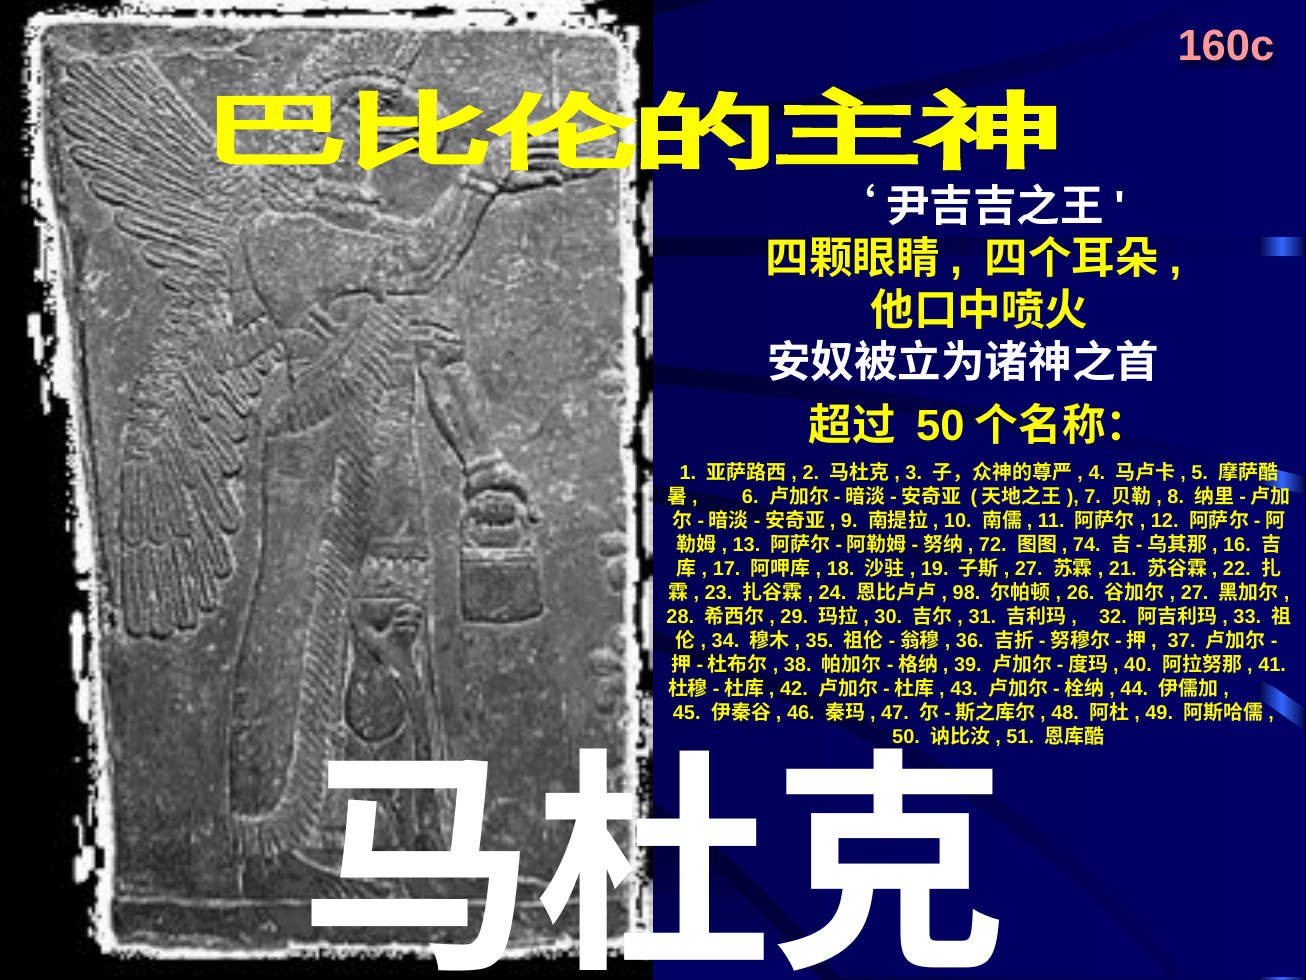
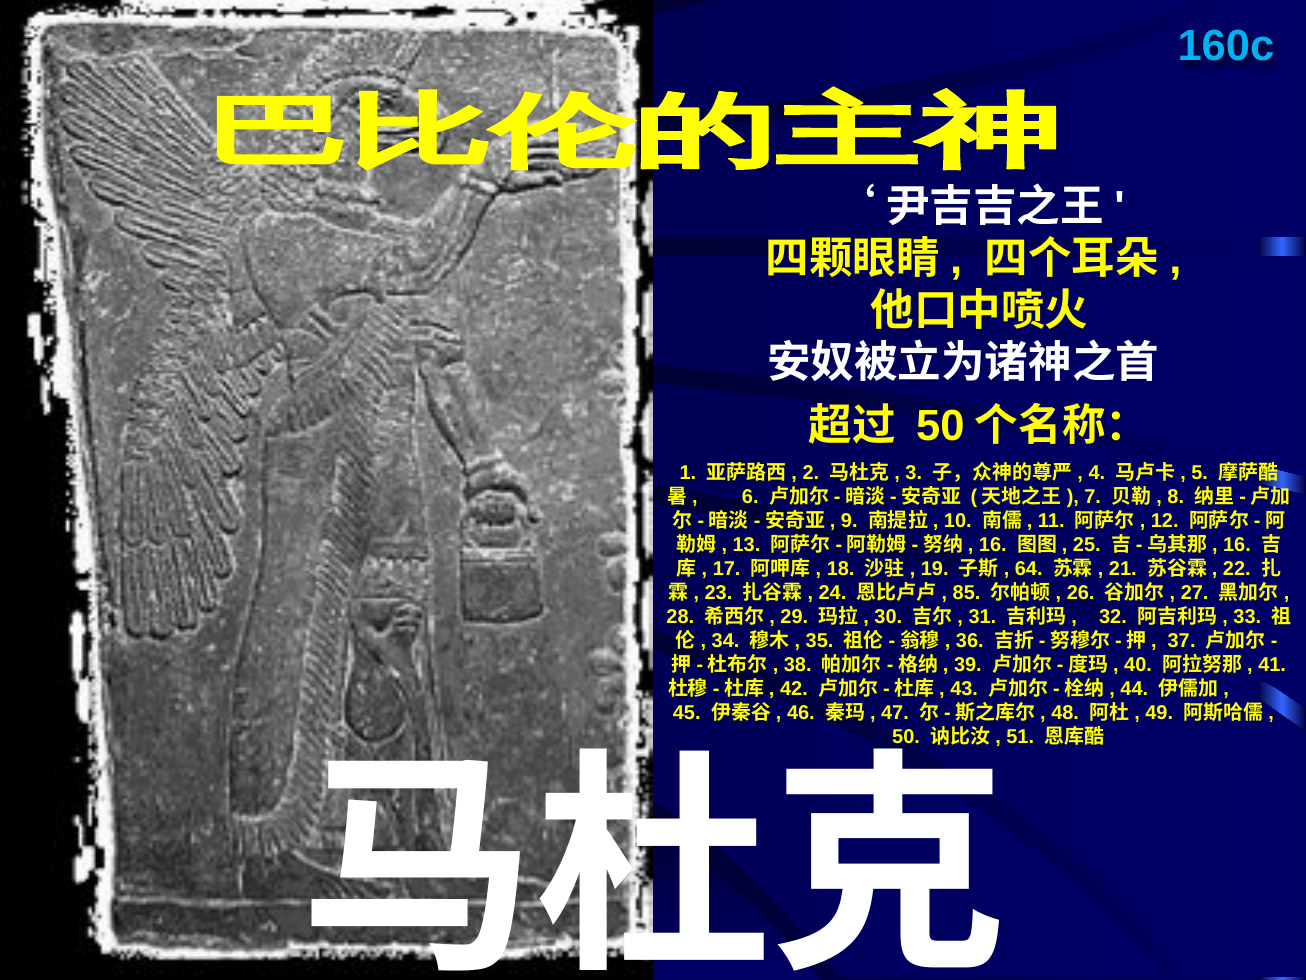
160c colour: pink -> light blue (1226, 46)
72: 72 -> 16 (993, 545)
74: 74 -> 25 (1087, 545)
27: 27 -> 64 (1029, 569)
98: 98 -> 85 (967, 592)
